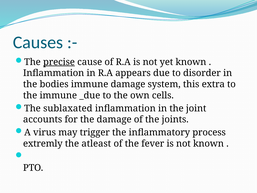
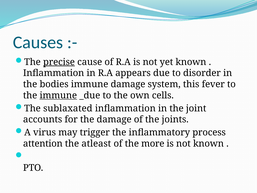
extra: extra -> fever (213, 84)
immune underline: none -> present (58, 95)
extremly: extremly -> attention (43, 143)
fever: fever -> more (153, 143)
